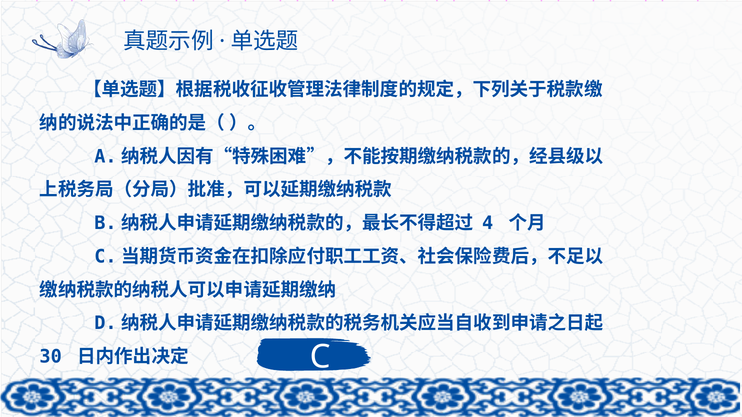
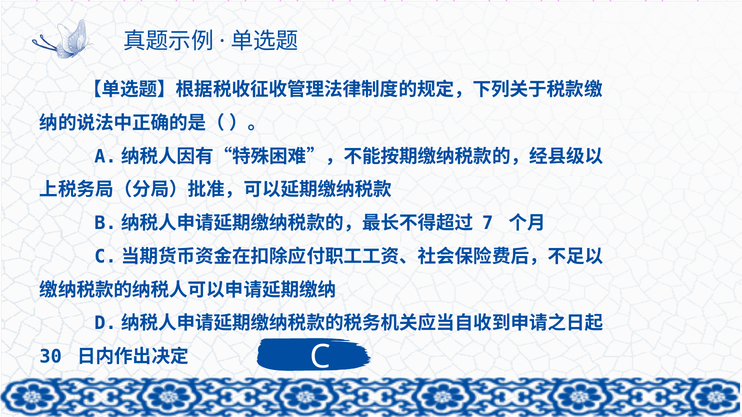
4: 4 -> 7 (488, 223)
